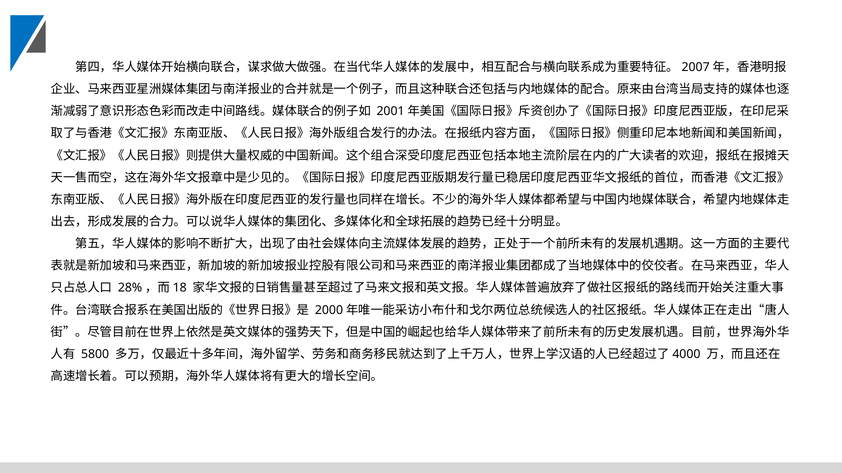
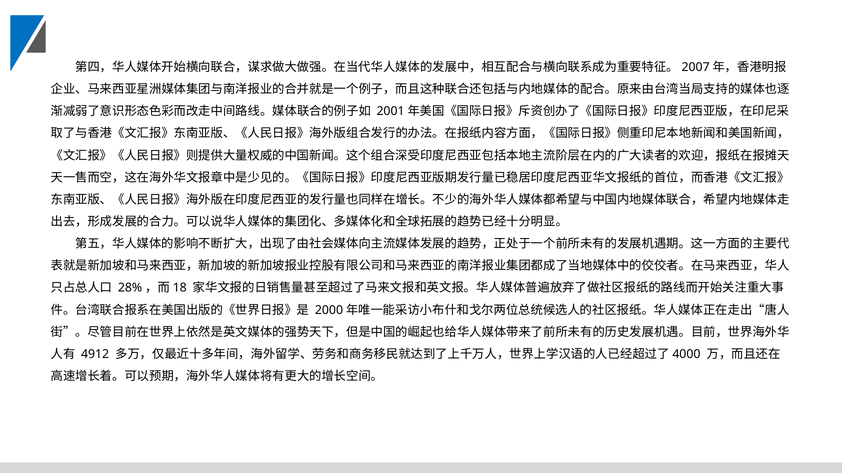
5800: 5800 -> 4912 (95, 355)
